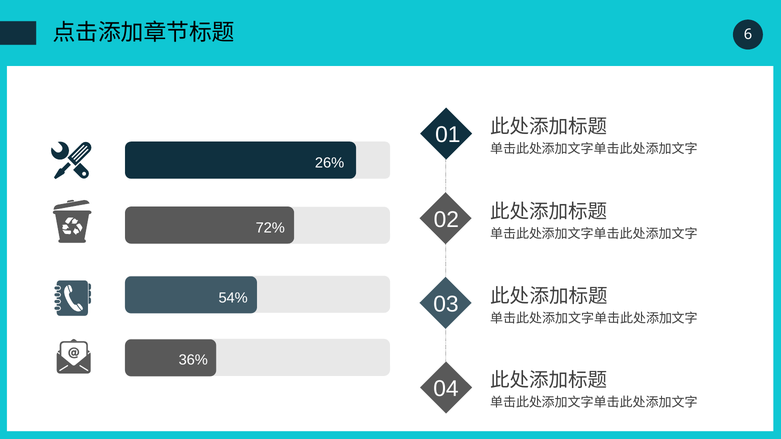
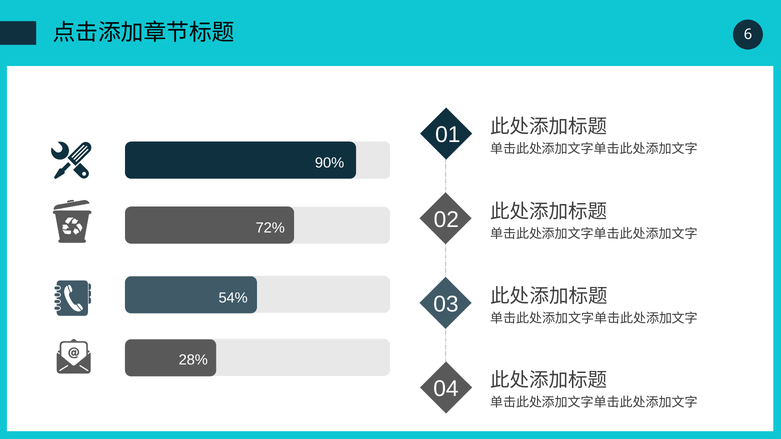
26%: 26% -> 90% (330, 163)
36%: 36% -> 28% (193, 360)
